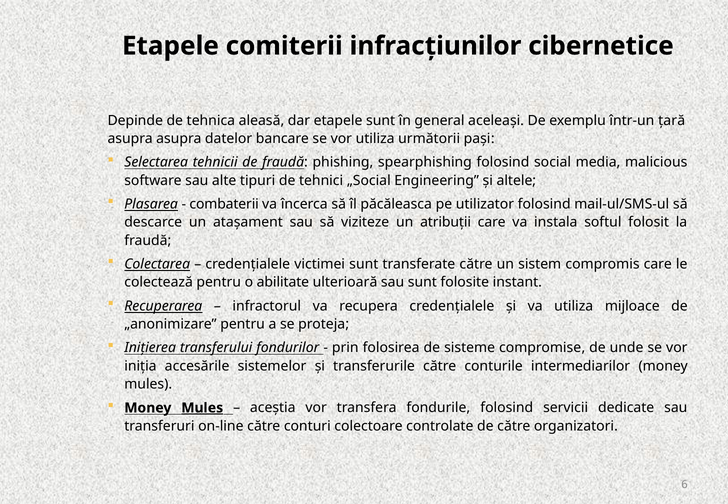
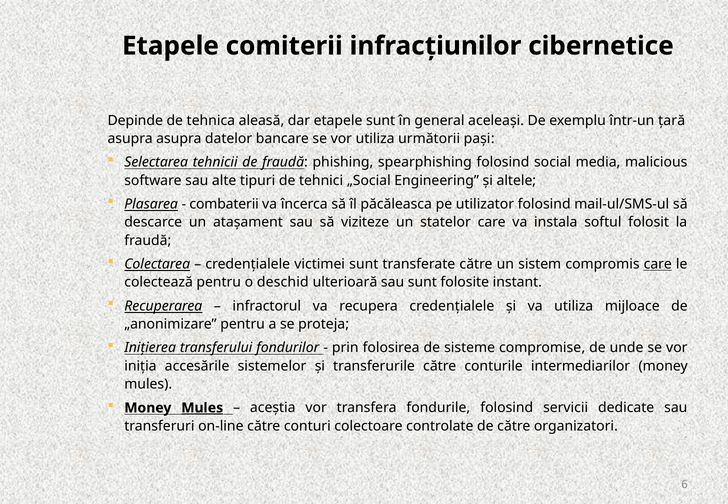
atribuții: atribuții -> statelor (445, 222)
care underline: none -> present (658, 264)
abilitate: abilitate -> deschid (283, 282)
